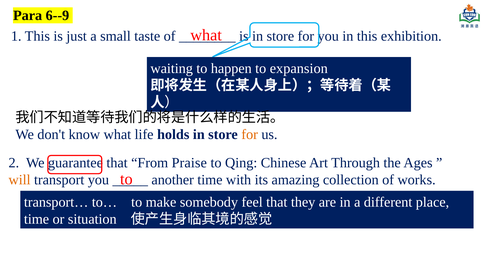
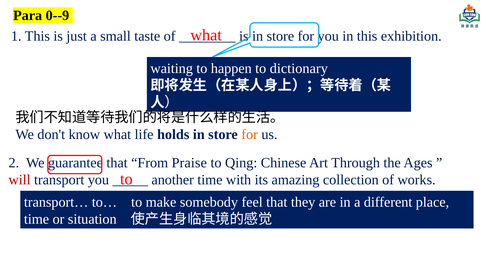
6--9: 6--9 -> 0--9 (57, 15)
expansion: expansion -> dictionary (299, 68)
will colour: orange -> red (20, 180)
